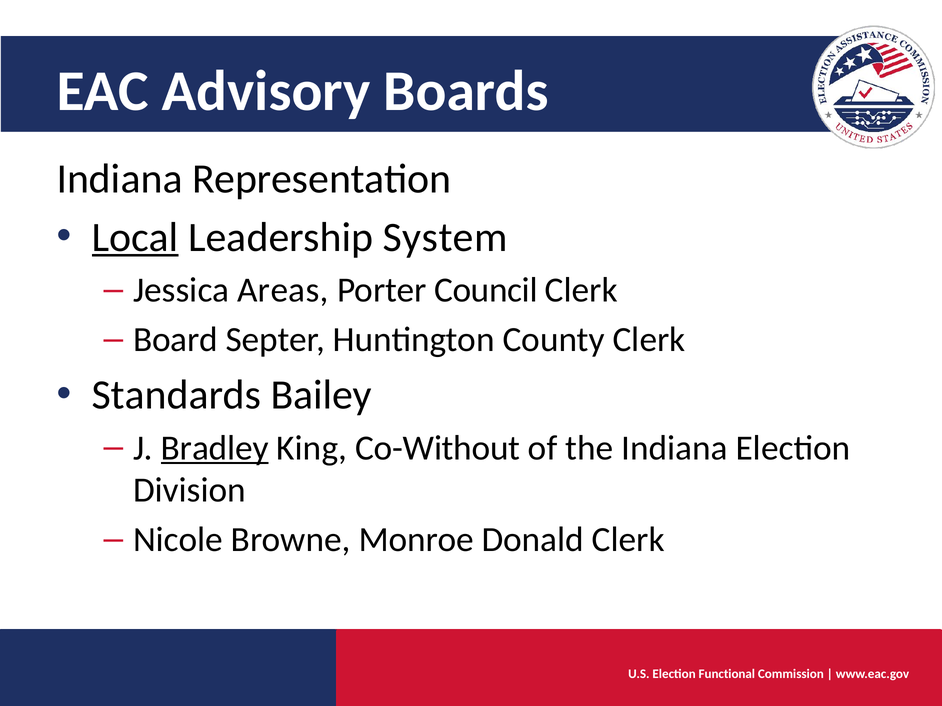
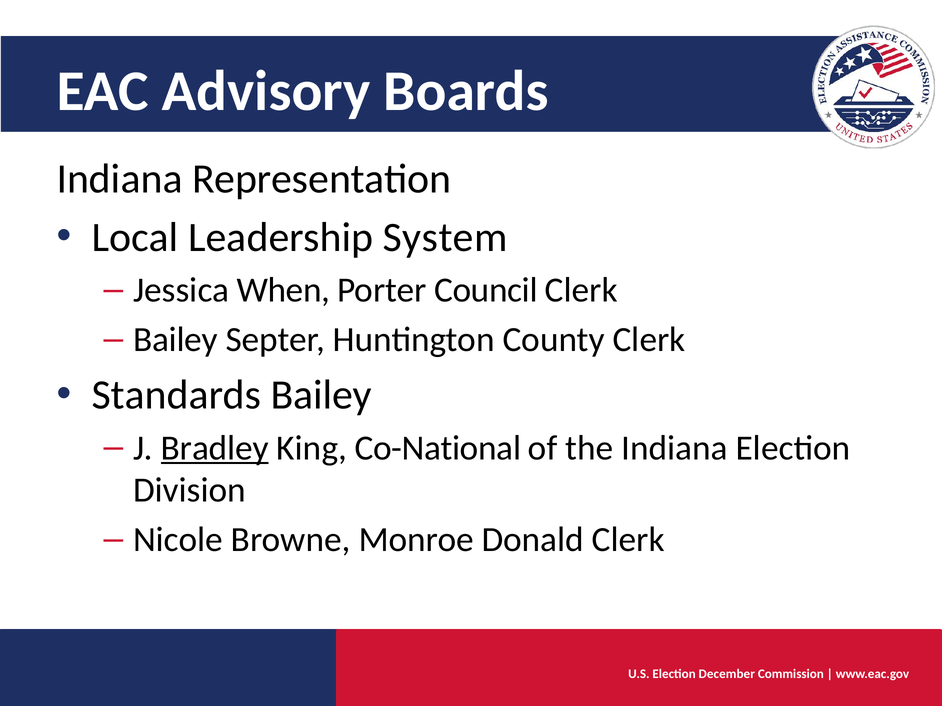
Local underline: present -> none (135, 238)
Areas: Areas -> When (283, 290)
Board: Board -> Bailey (175, 340)
Co-Without: Co-Without -> Co-National (438, 448)
Functional: Functional -> December (727, 674)
